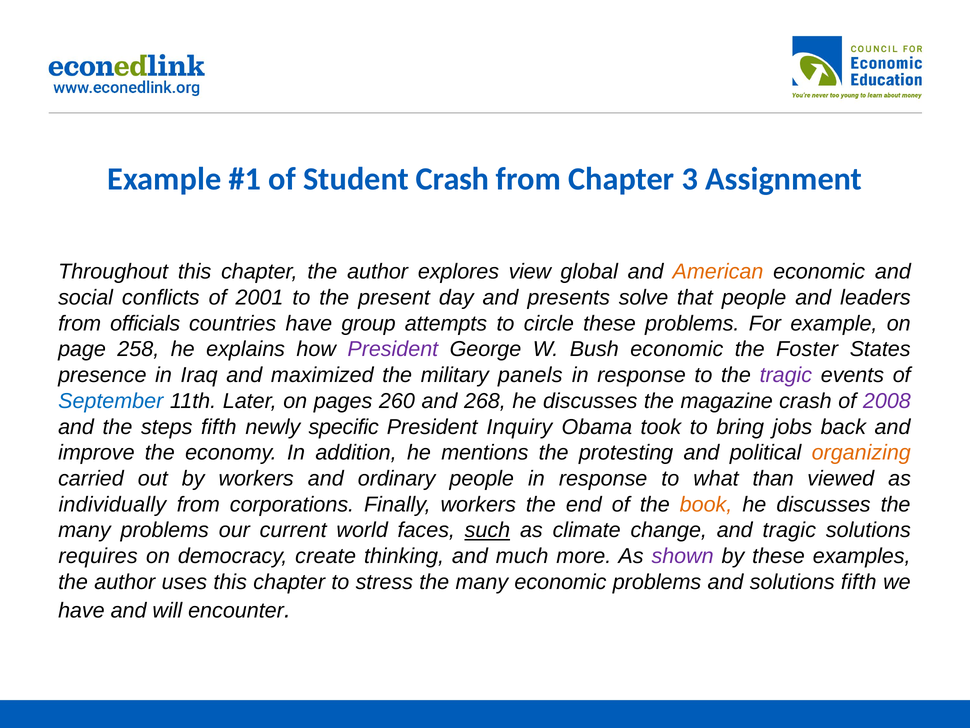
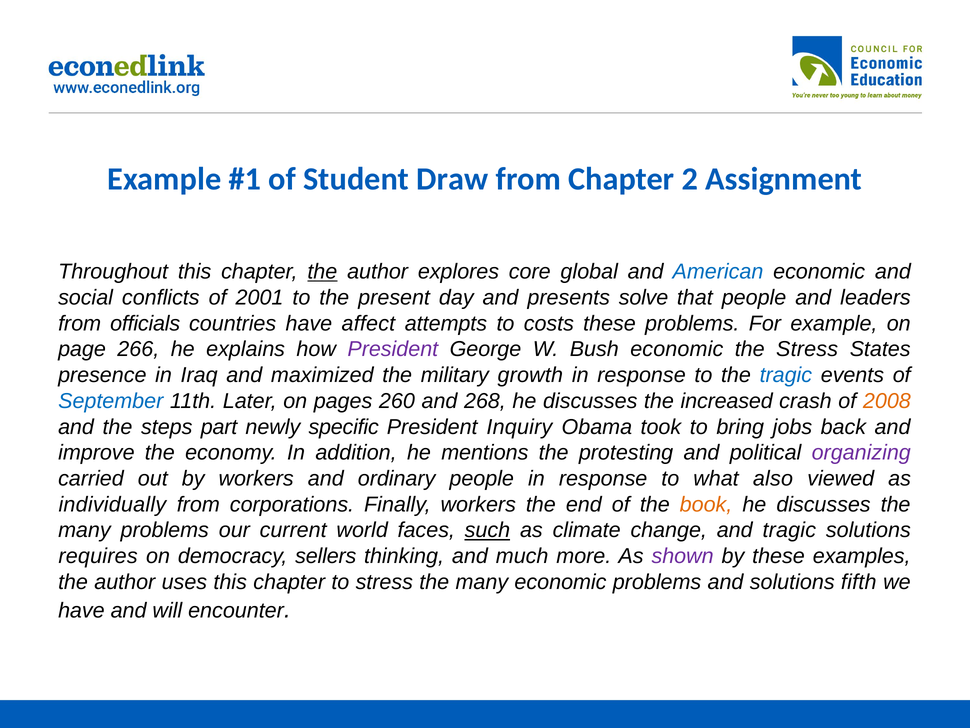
Student Crash: Crash -> Draw (452, 179)
3: 3 -> 2 (690, 179)
the underline: none -> present (322, 271)
view: view -> core (530, 271)
American colour: orange -> blue (718, 271)
group: group -> affect (368, 323)
circle: circle -> costs (549, 323)
258: 258 -> 266 (138, 349)
the Foster: Foster -> Stress (807, 349)
panels: panels -> growth (530, 375)
tragic colour: purple -> blue (786, 375)
magazine: magazine -> increased (727, 401)
2008 colour: purple -> orange (887, 401)
steps fifth: fifth -> part (219, 427)
organizing colour: orange -> purple (861, 452)
than: than -> also (773, 478)
create: create -> sellers (326, 556)
